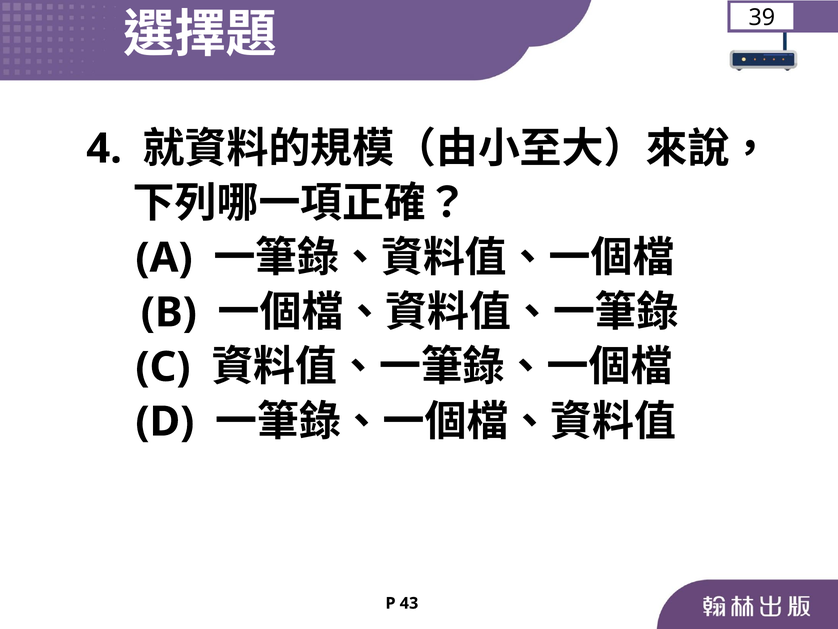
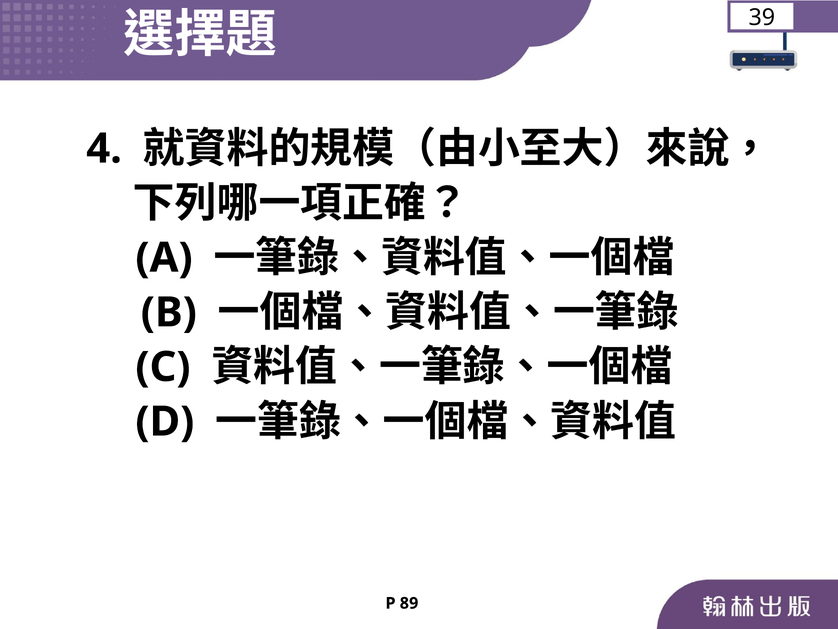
43: 43 -> 89 (409, 603)
